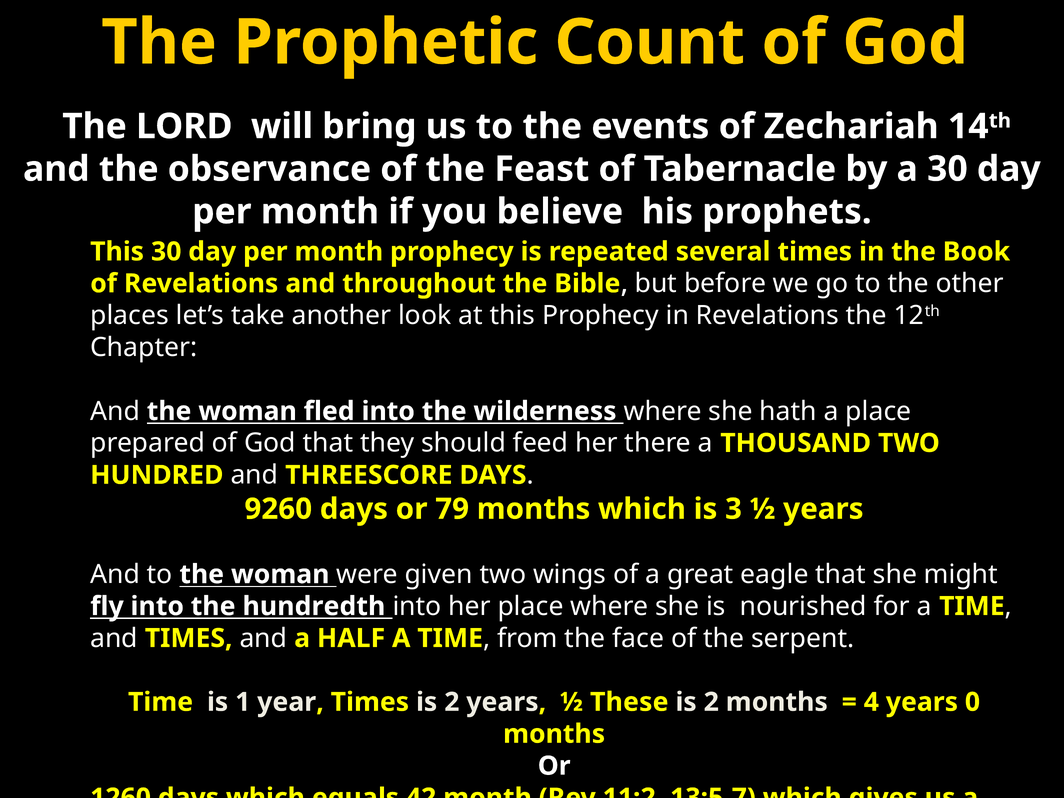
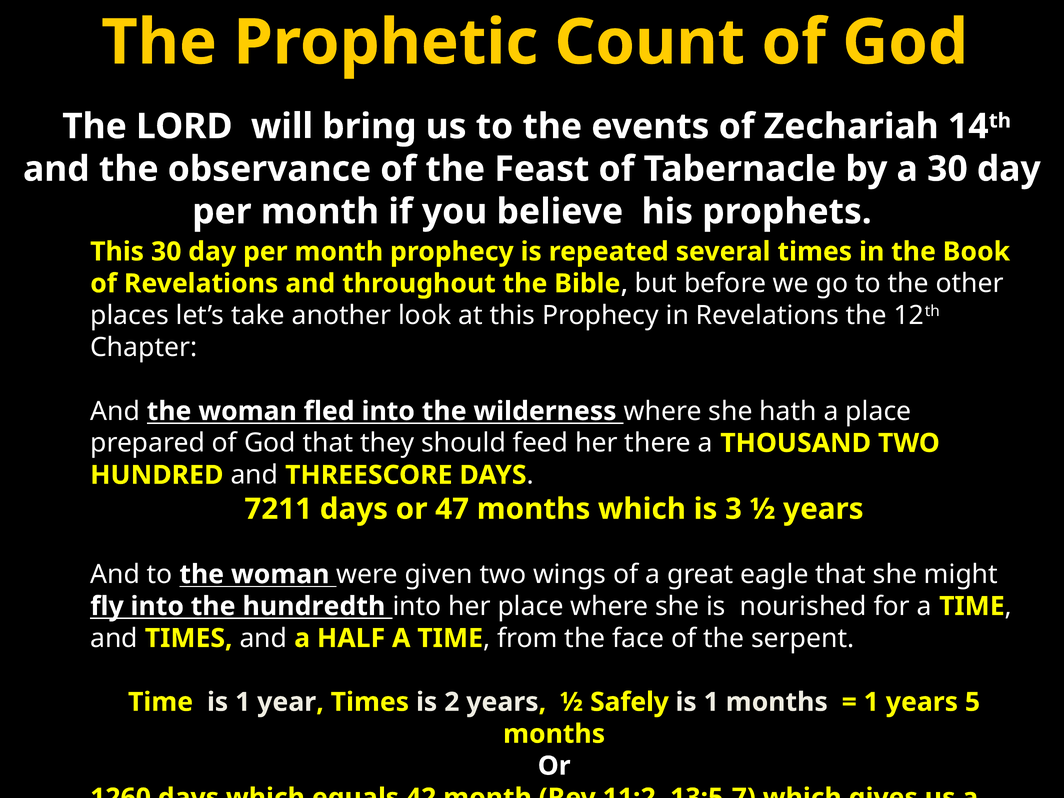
9260: 9260 -> 7211 (278, 509)
79: 79 -> 47 (452, 509)
These: These -> Safely (629, 702)
2: 2 -> 1 (711, 702)
4: 4 -> 1 (871, 702)
0: 0 -> 5 (972, 702)
